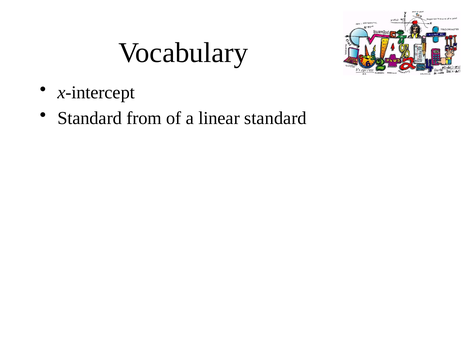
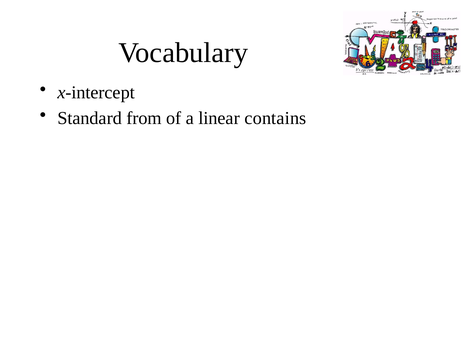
linear standard: standard -> contains (275, 118)
